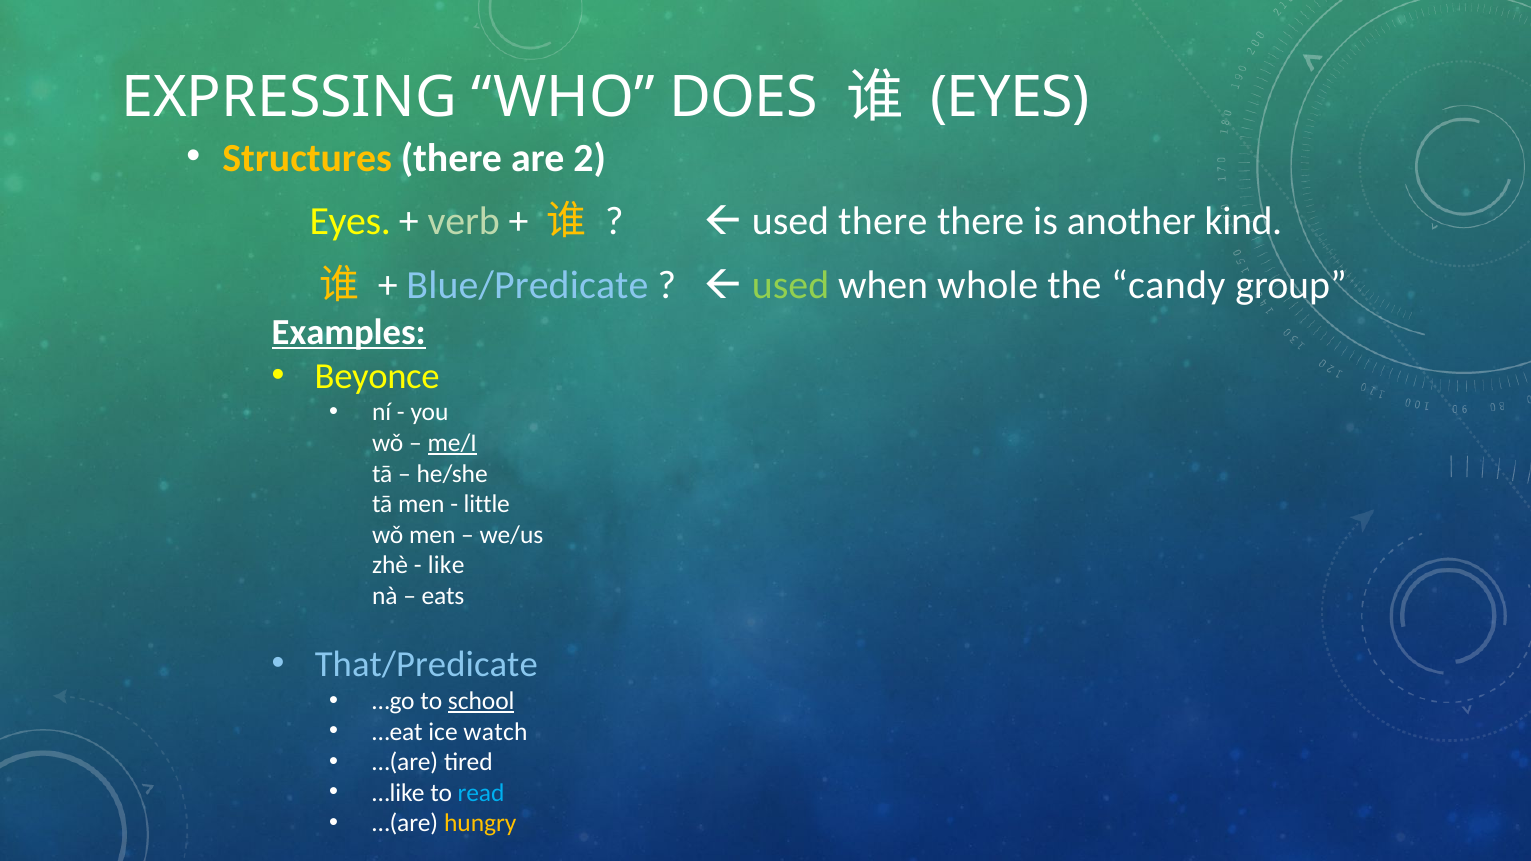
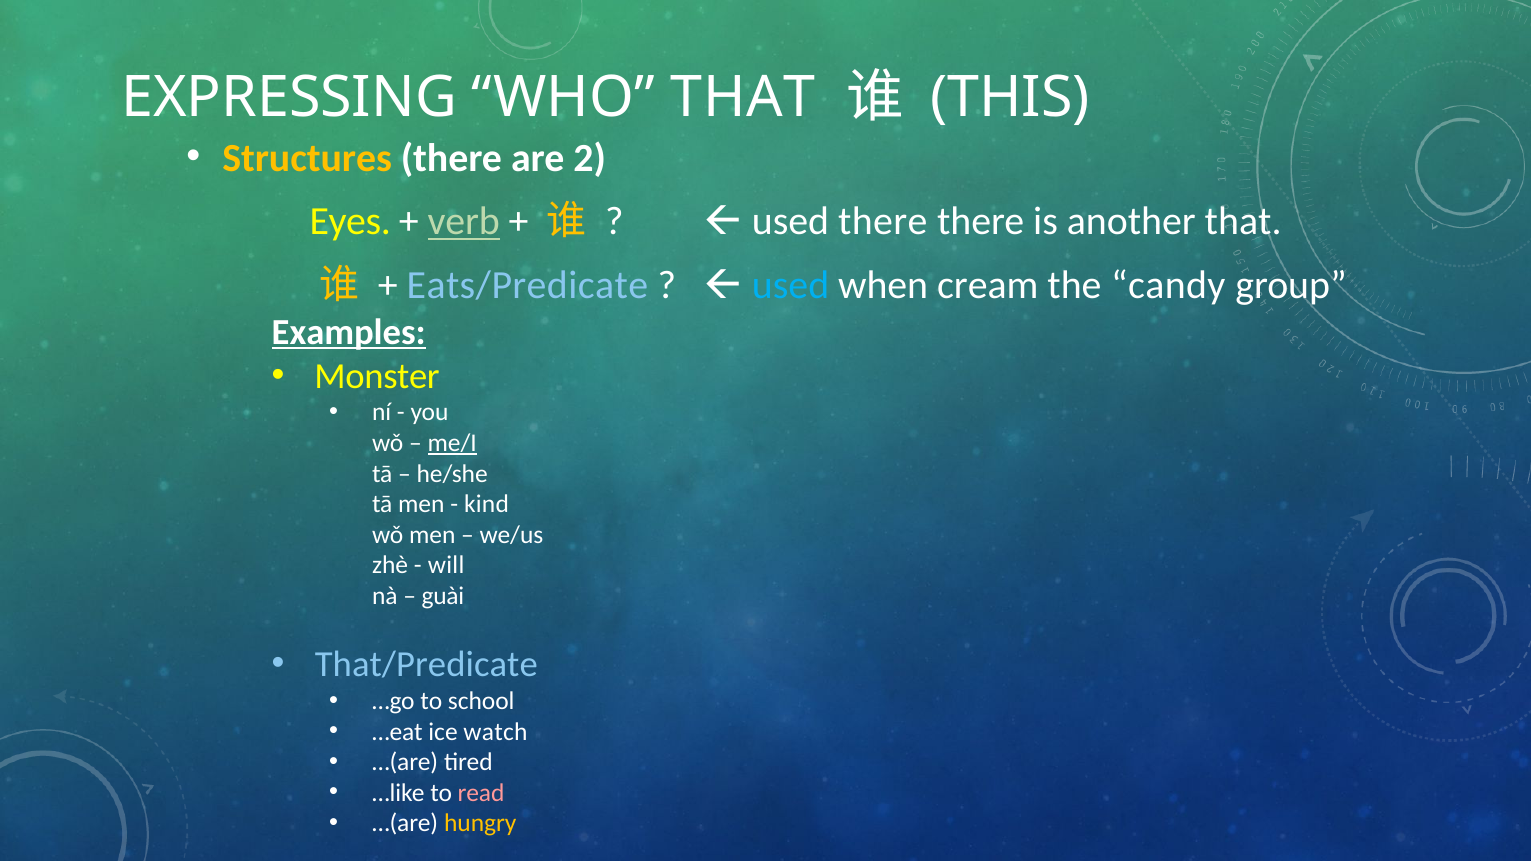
WHO DOES: DOES -> THAT (743, 98)
EYES: EYES -> THIS (1010, 98)
verb underline: none -> present (464, 222)
another kind: kind -> that (1243, 222)
Blue/Predicate: Blue/Predicate -> Eats/Predicate (527, 286)
used colour: light green -> light blue (791, 286)
whole: whole -> cream (988, 286)
Beyonce: Beyonce -> Monster (377, 376)
little: little -> kind (487, 504)
like: like -> will (446, 566)
eats: eats -> guài (443, 596)
school underline: present -> none (481, 701)
read colour: light blue -> pink (481, 793)
